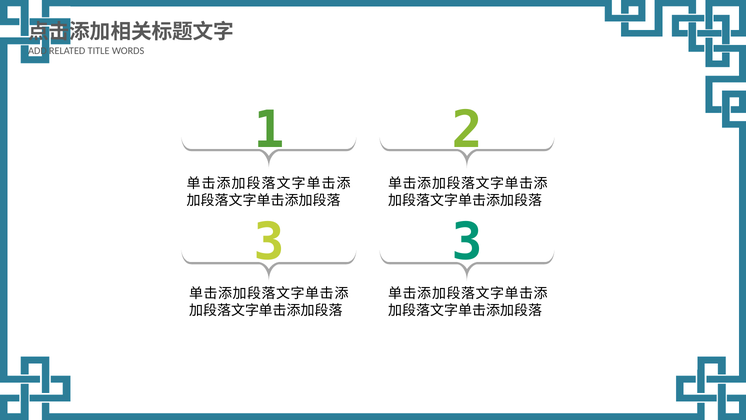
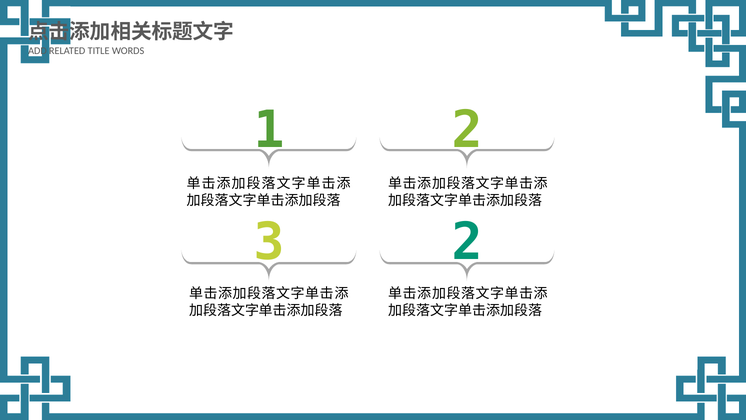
3 3: 3 -> 2 (467, 242)
